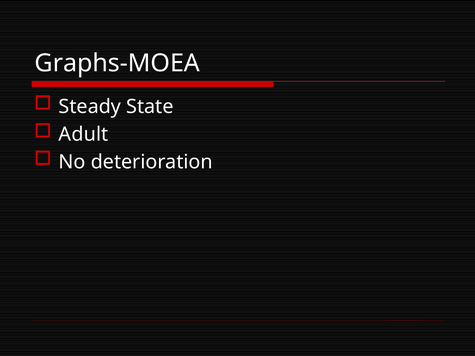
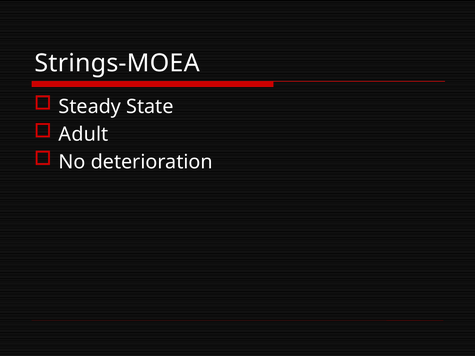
Graphs-MOEA: Graphs-MOEA -> Strings-MOEA (117, 63)
